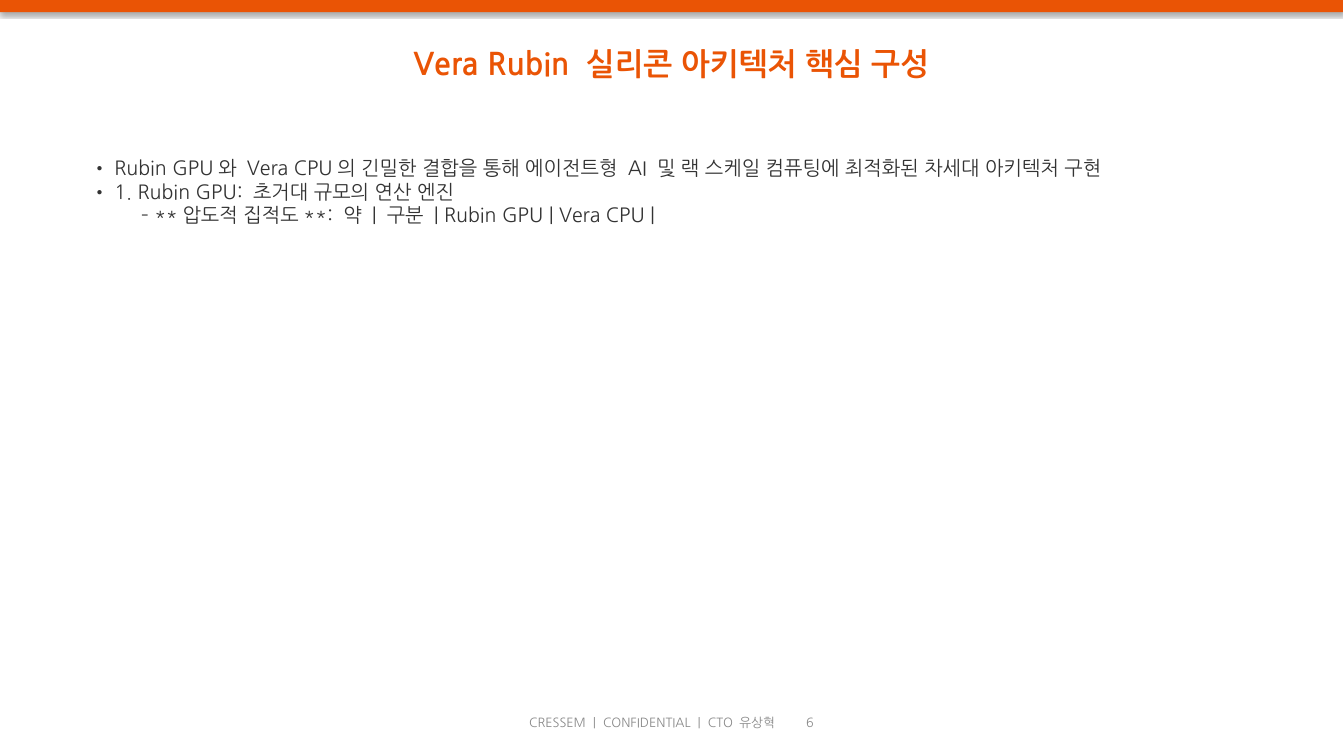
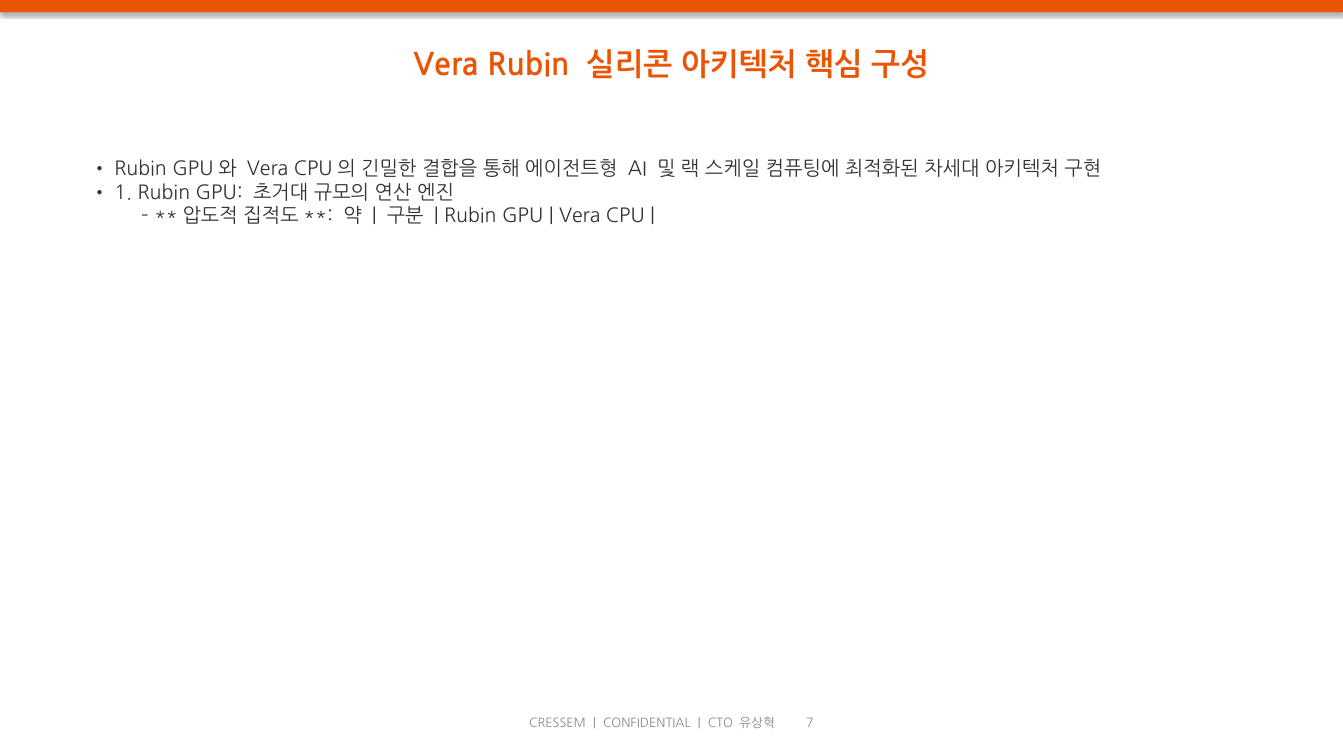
6: 6 -> 7 (810, 723)
